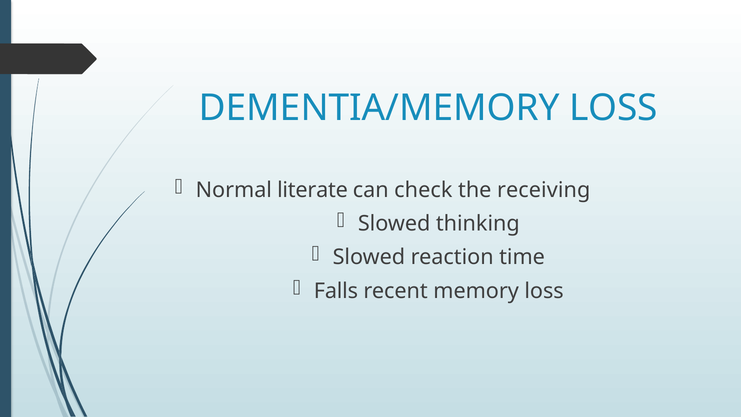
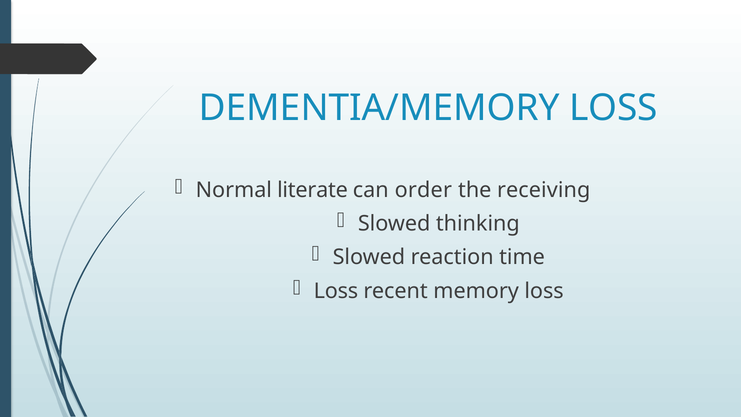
check: check -> order (423, 190)
Falls: Falls -> Loss (336, 291)
